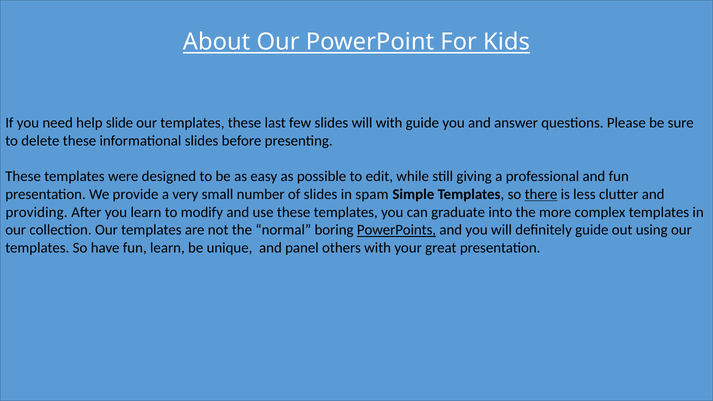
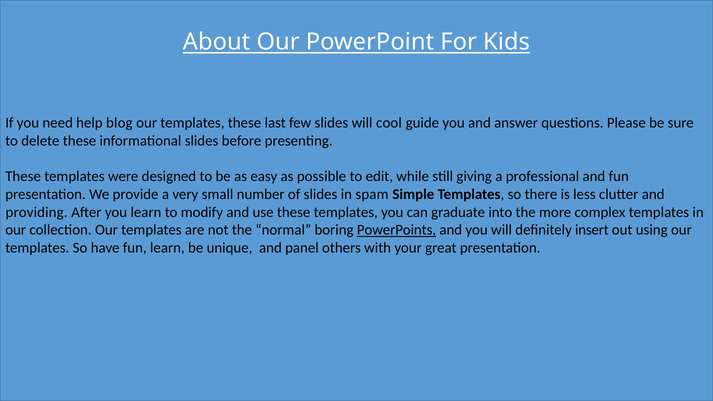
slide: slide -> blog (119, 123)
will with: with -> cool (389, 123)
there underline: present -> none (541, 194)
definitely guide: guide -> insert (592, 230)
